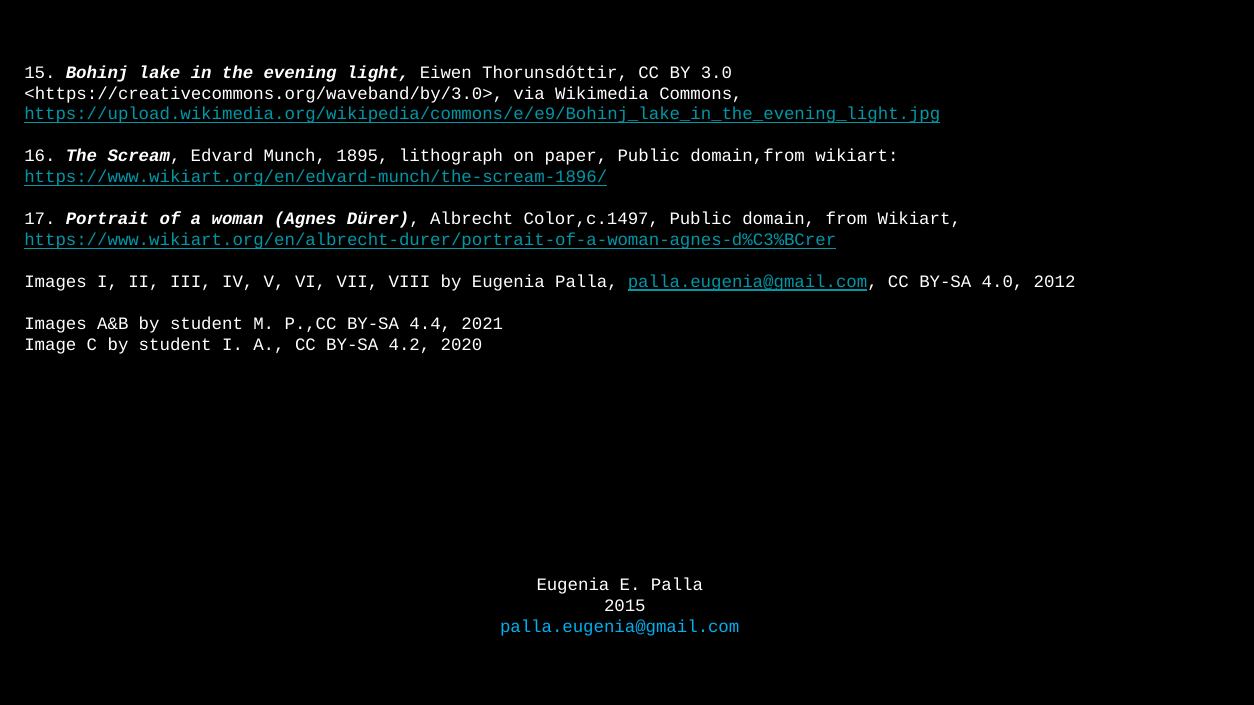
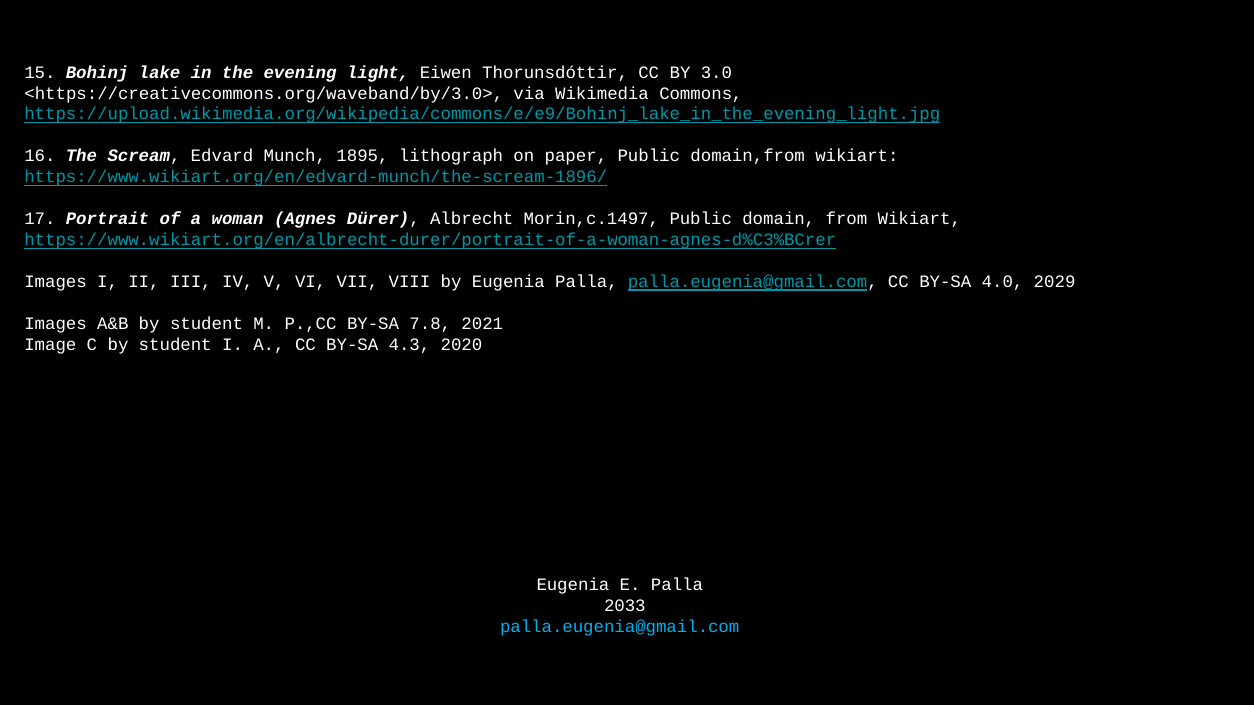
Color,c.1497: Color,c.1497 -> Morin,c.1497 (591, 219)
2012: 2012 -> 2029 (1055, 282)
4.4: 4.4 -> 7.8 (430, 324)
4.2: 4.2 -> 4.3 (409, 345)
2015: 2015 -> 2033 (625, 606)
